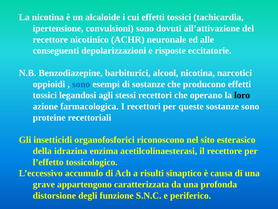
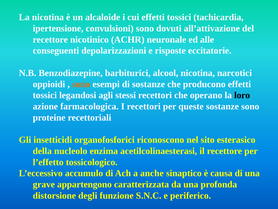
sono colour: blue -> orange (81, 84)
idrazina: idrazina -> nucleolo (71, 151)
risulti: risulti -> anche (152, 173)
